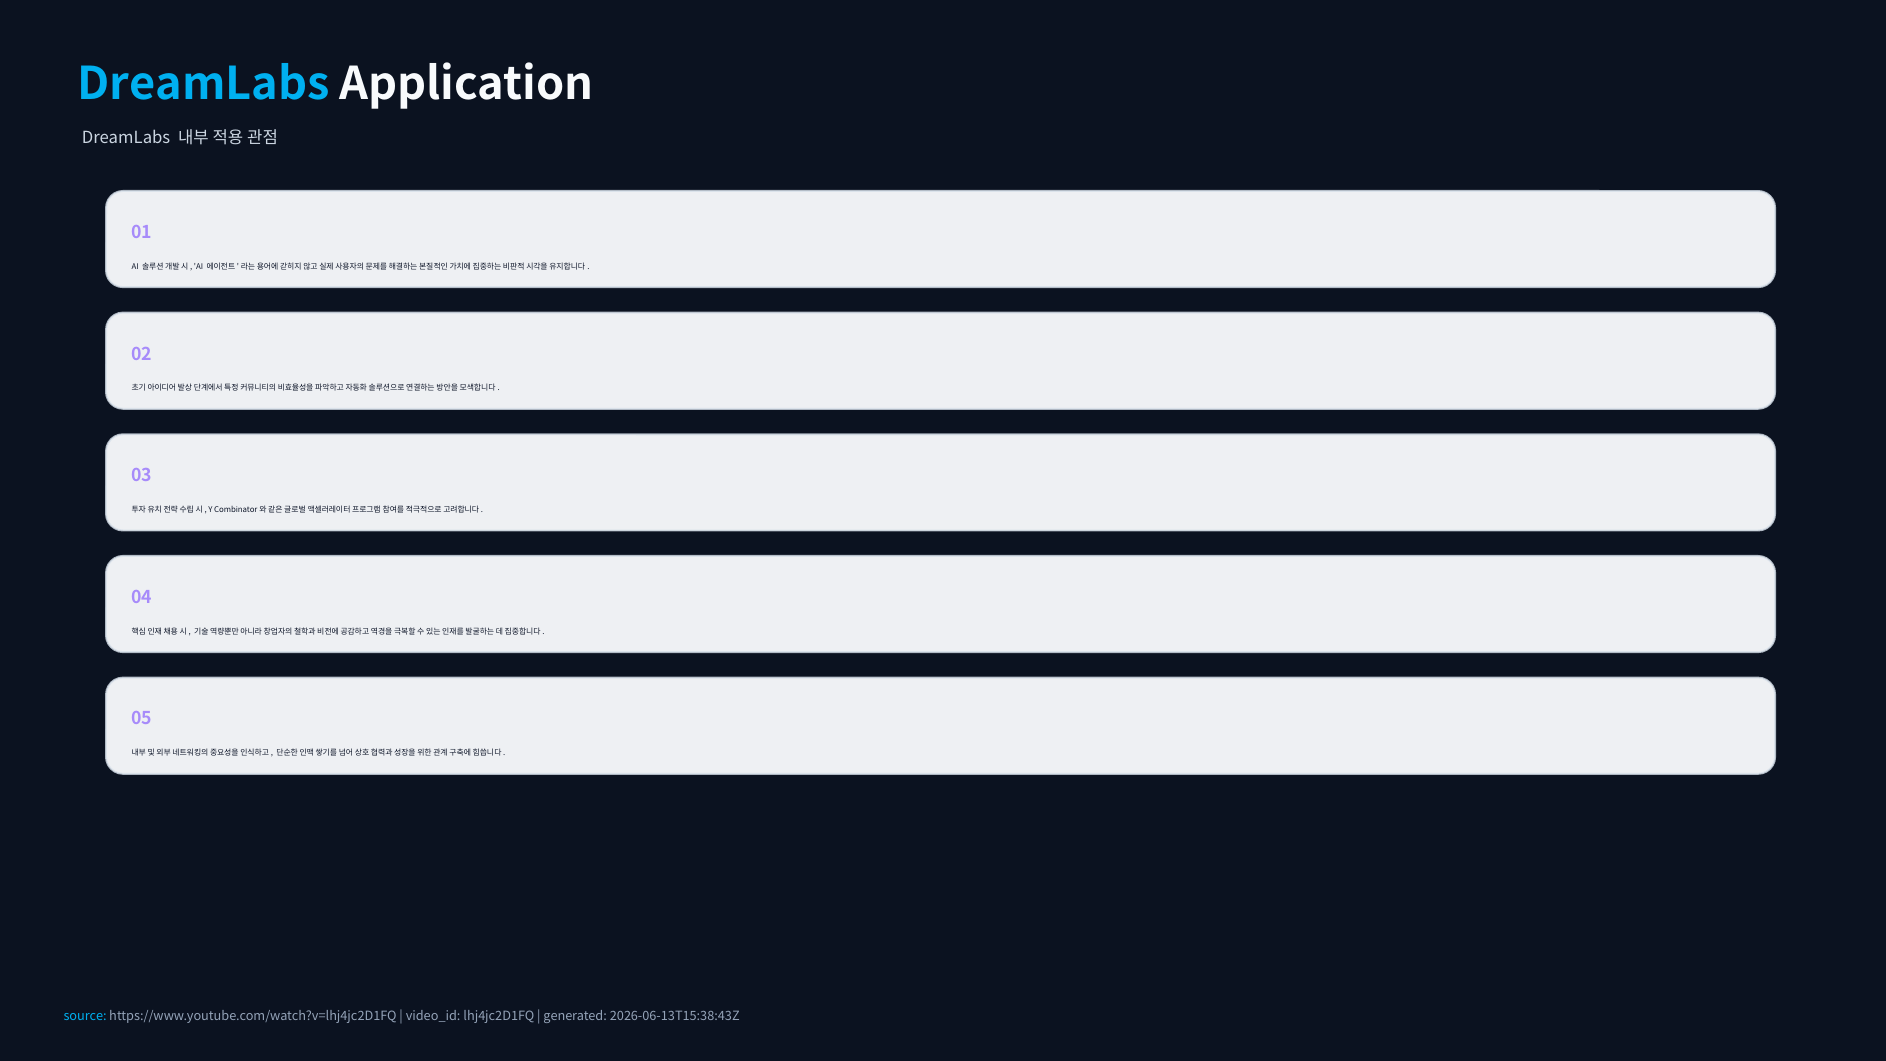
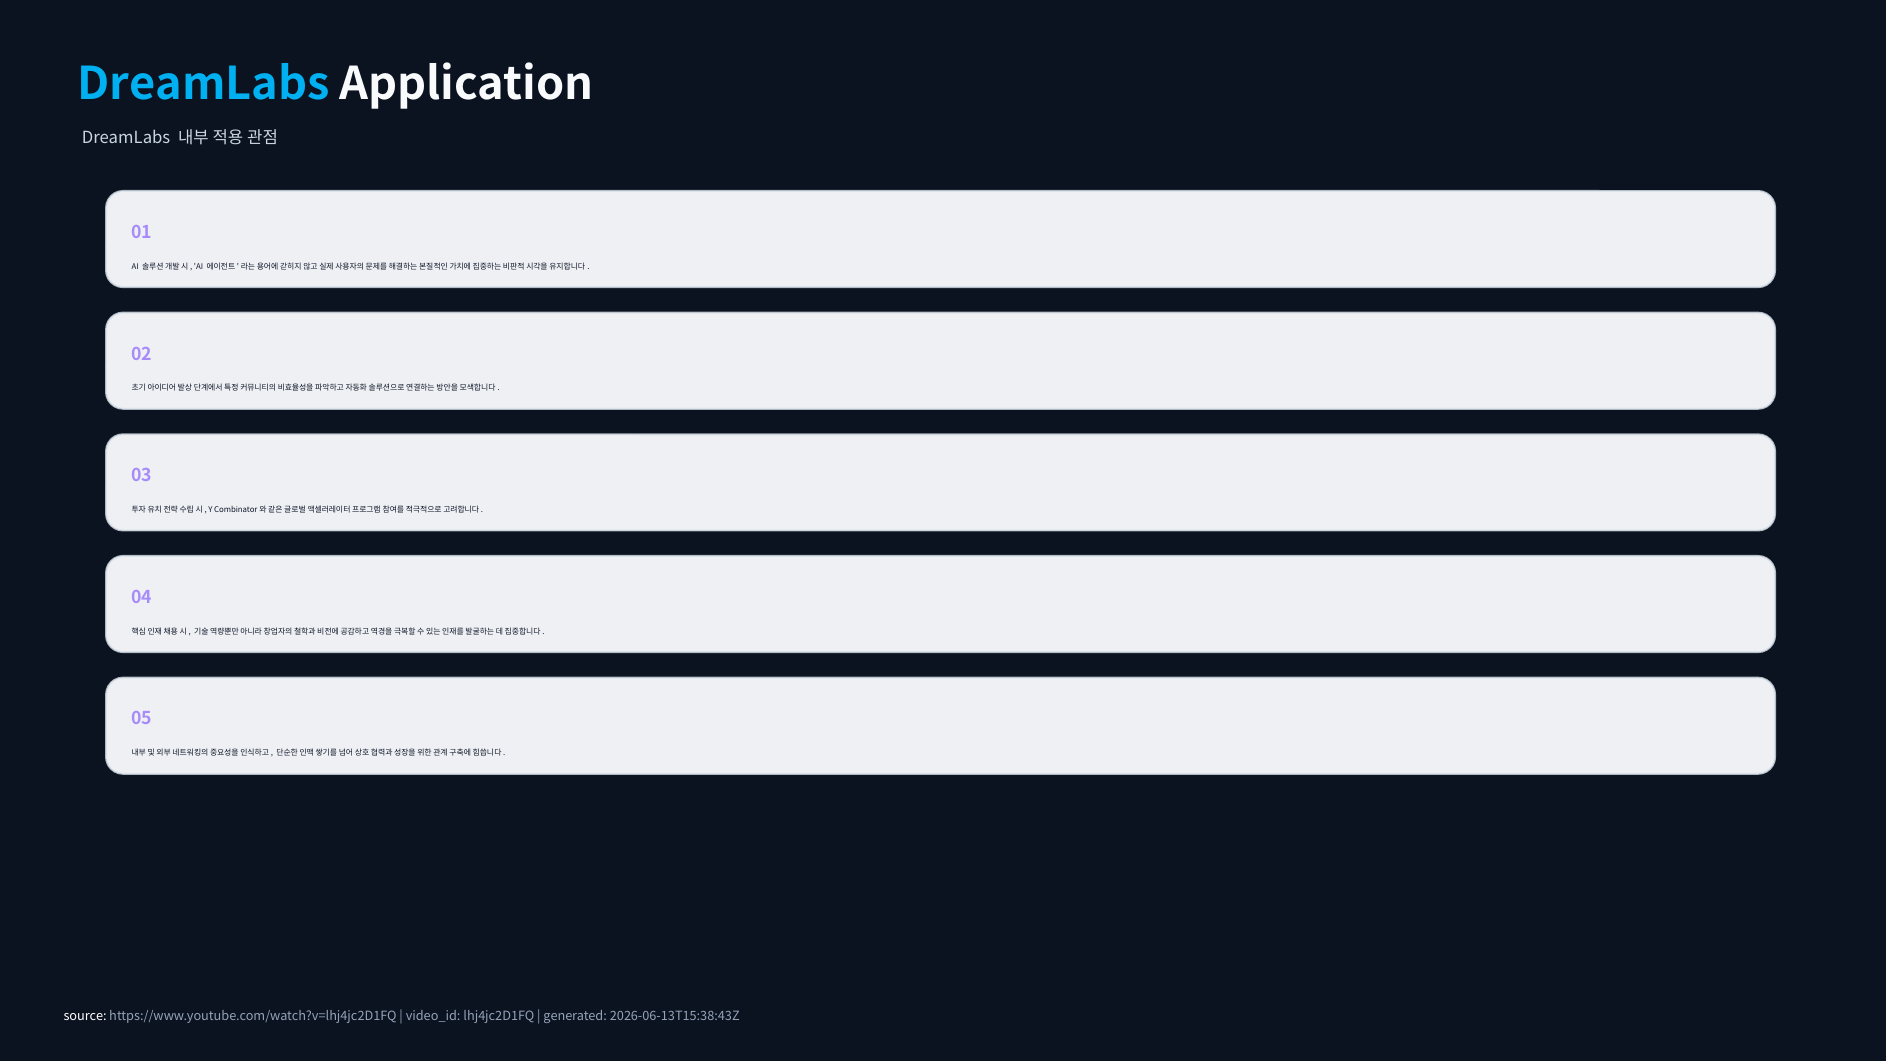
source colour: light blue -> white (85, 1016)
